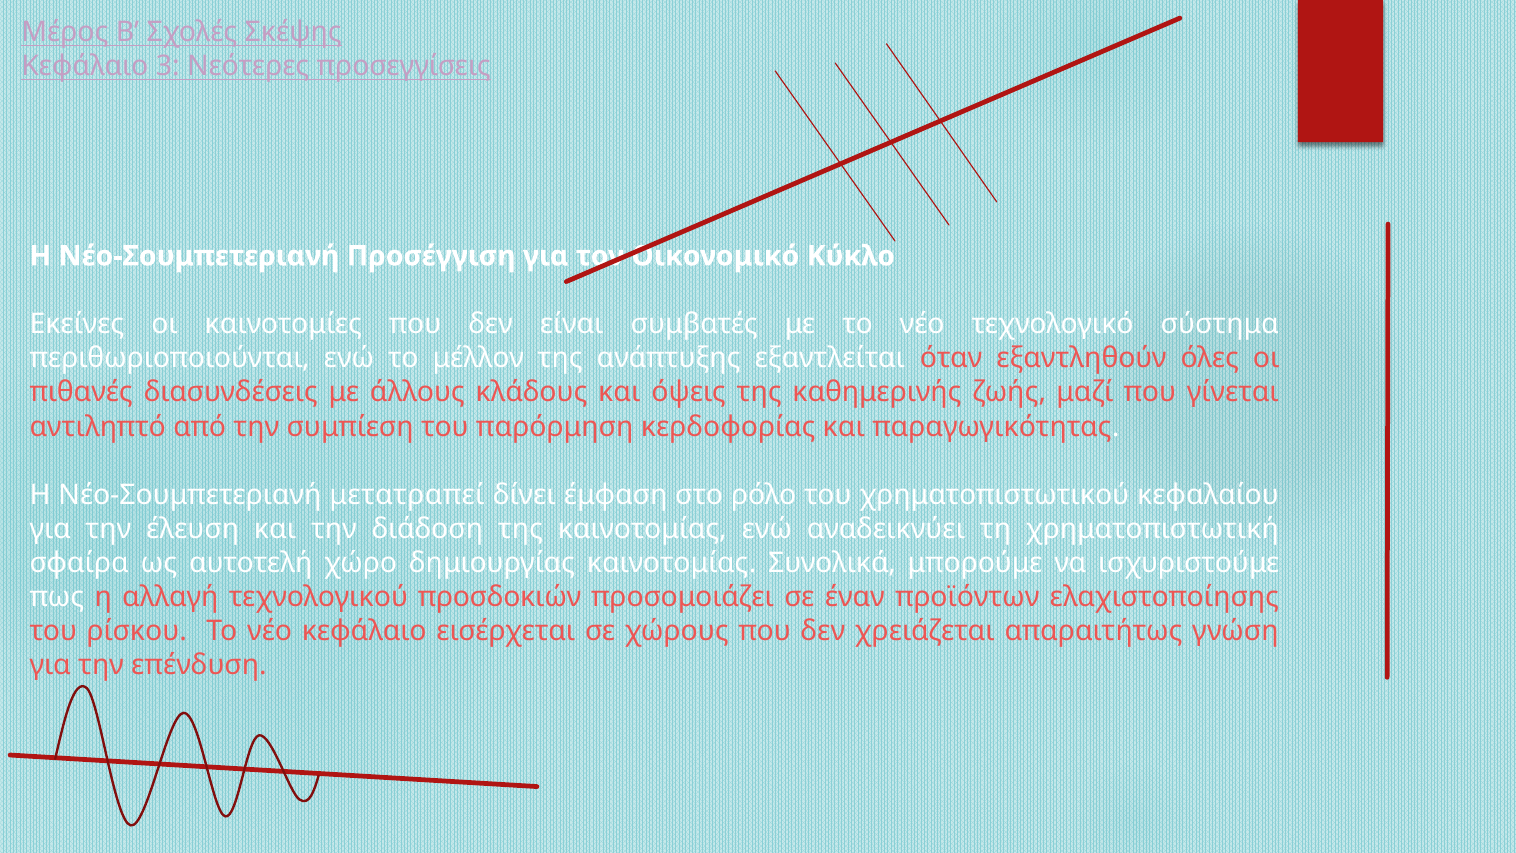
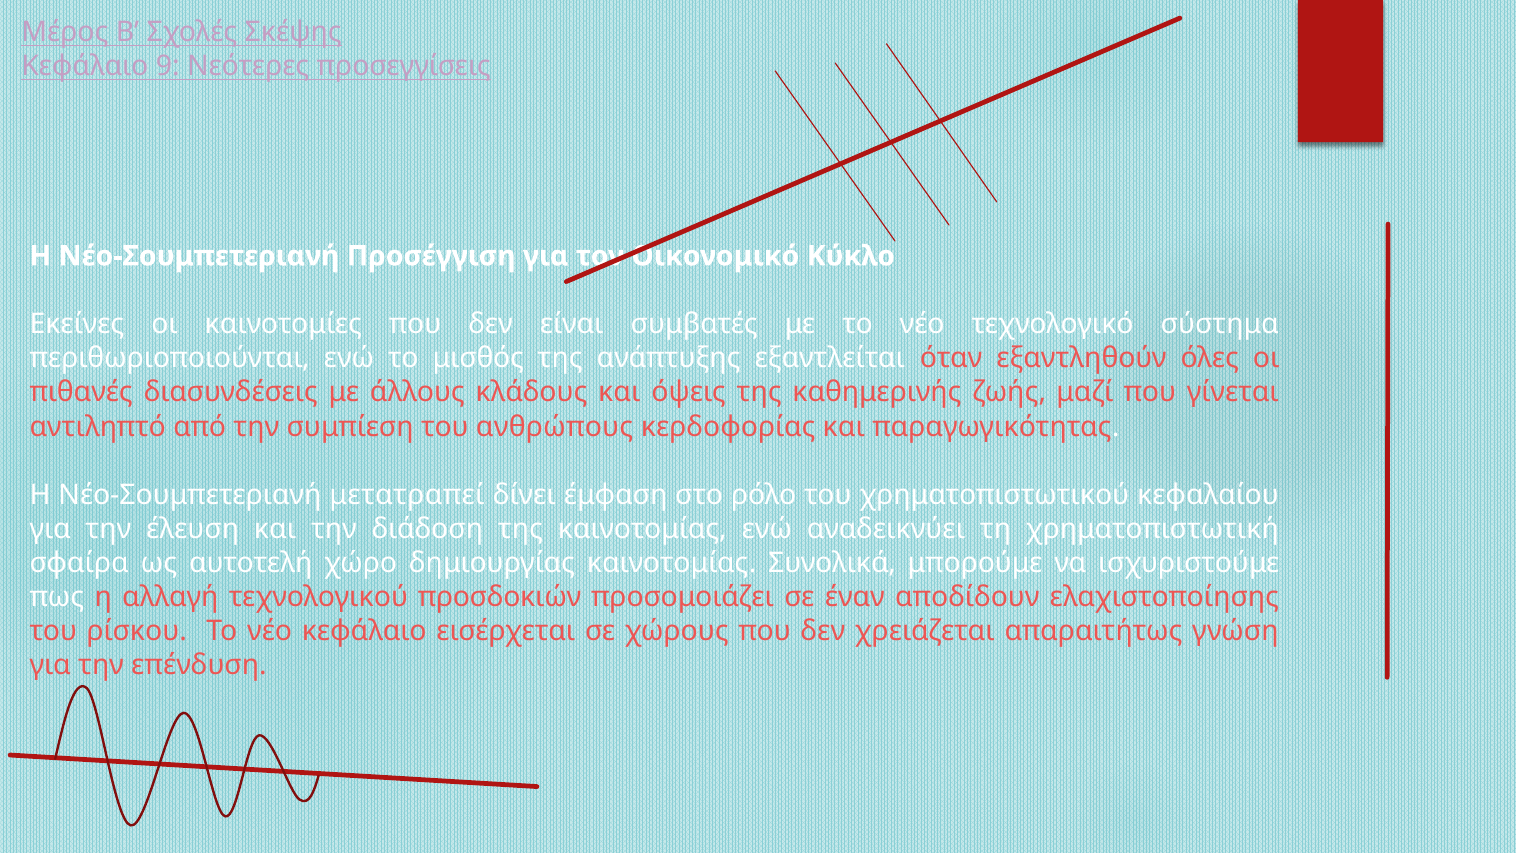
3: 3 -> 9 (168, 66)
μέλλον: μέλλον -> μισθός (478, 358)
παρόρμηση: παρόρμηση -> ανθρώπους (555, 427)
προϊόντων: προϊόντων -> αποδίδουν (967, 597)
